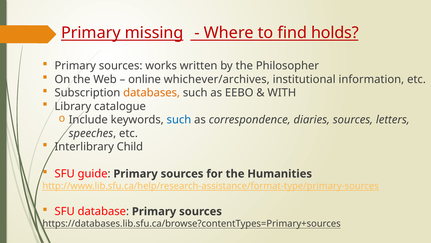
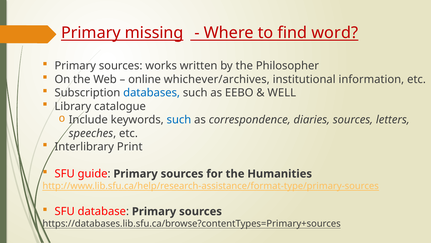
holds: holds -> word (335, 33)
databases colour: orange -> blue (152, 93)
WITH: WITH -> WELL (282, 93)
Child: Child -> Print (130, 146)
